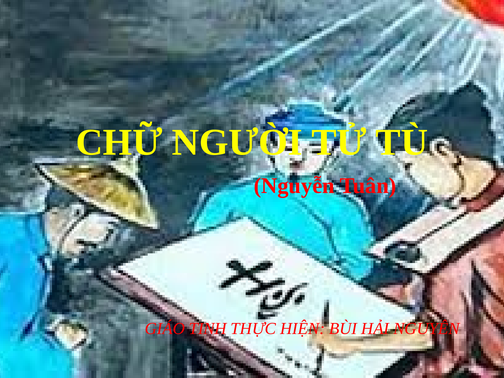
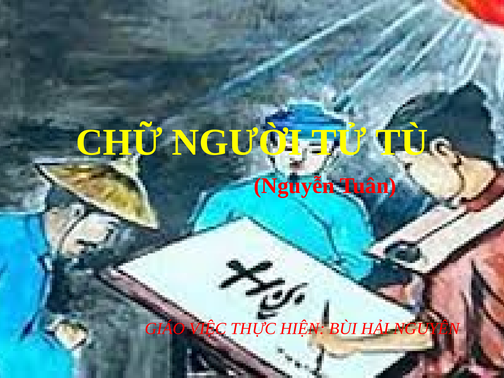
TINH: TINH -> VIỆC (208, 329)
